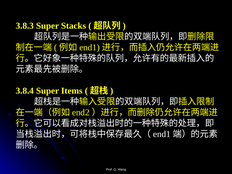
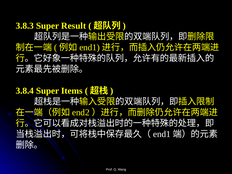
Stacks: Stacks -> Result (74, 26)
